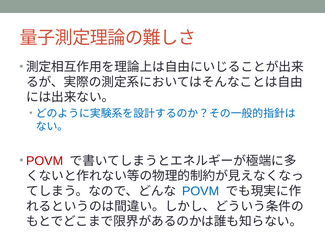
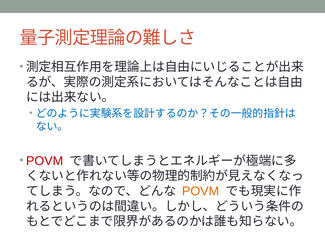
POVM colour: blue -> orange (201, 191)
